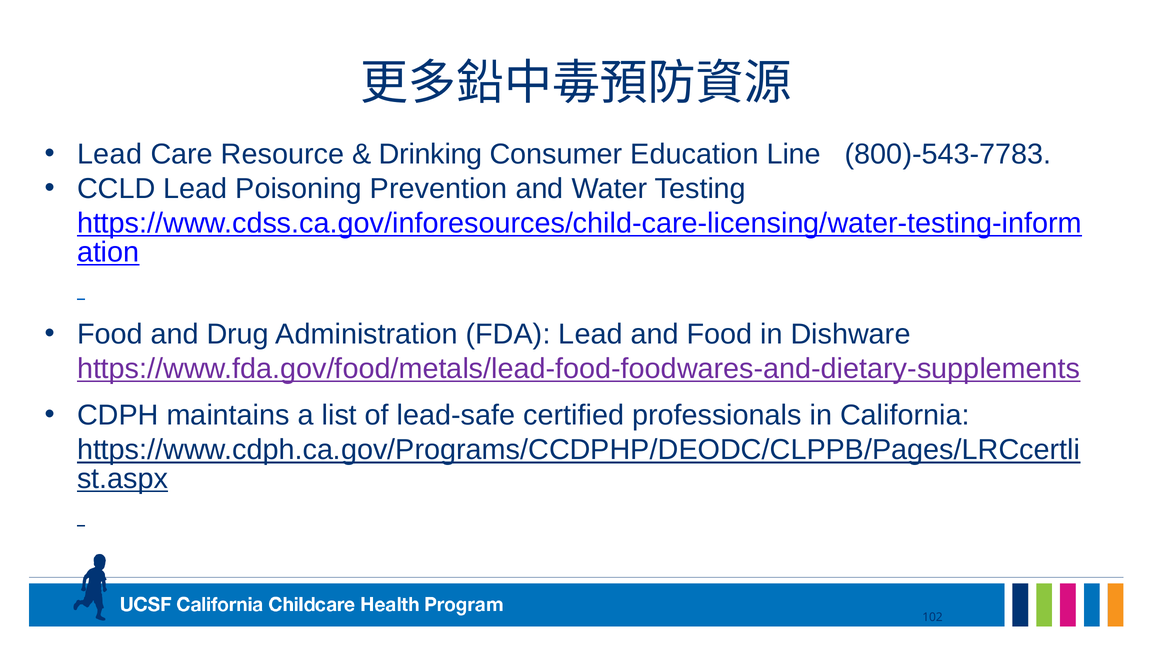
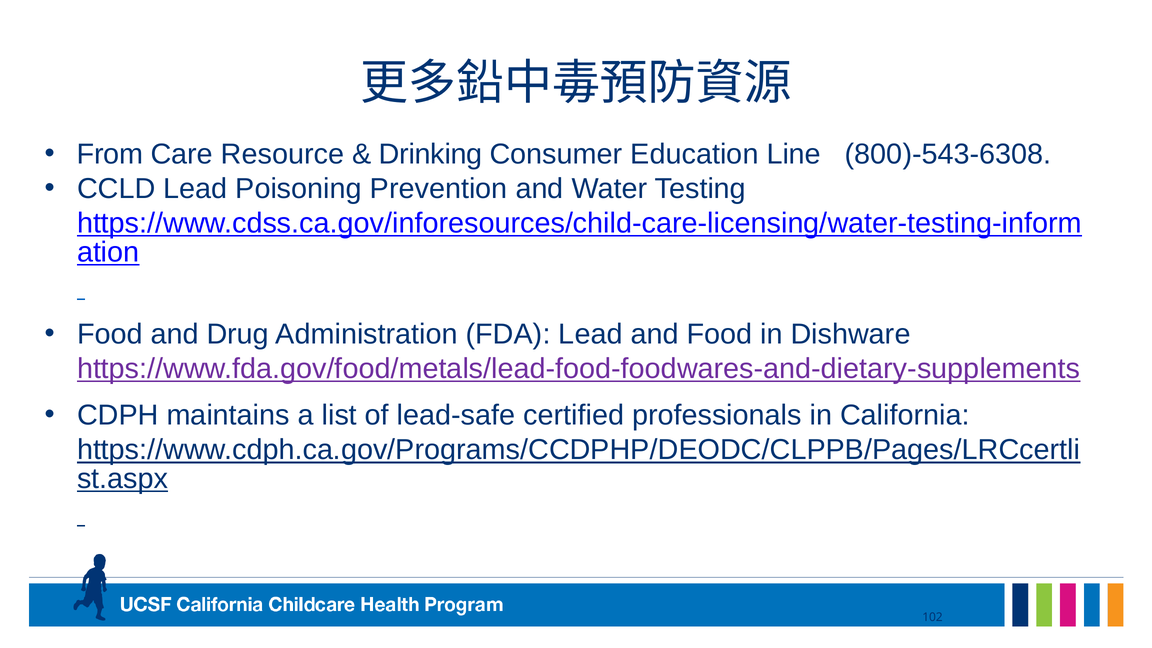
Lead: Lead -> From (110, 154)
800)-543-7783: 800)-543-7783 -> 800)-543-6308 (948, 154)
